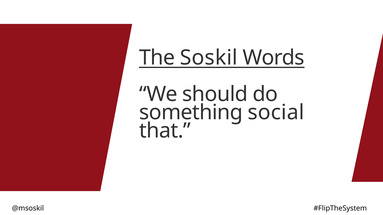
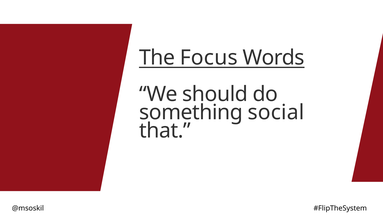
Soskil: Soskil -> Focus (209, 58)
